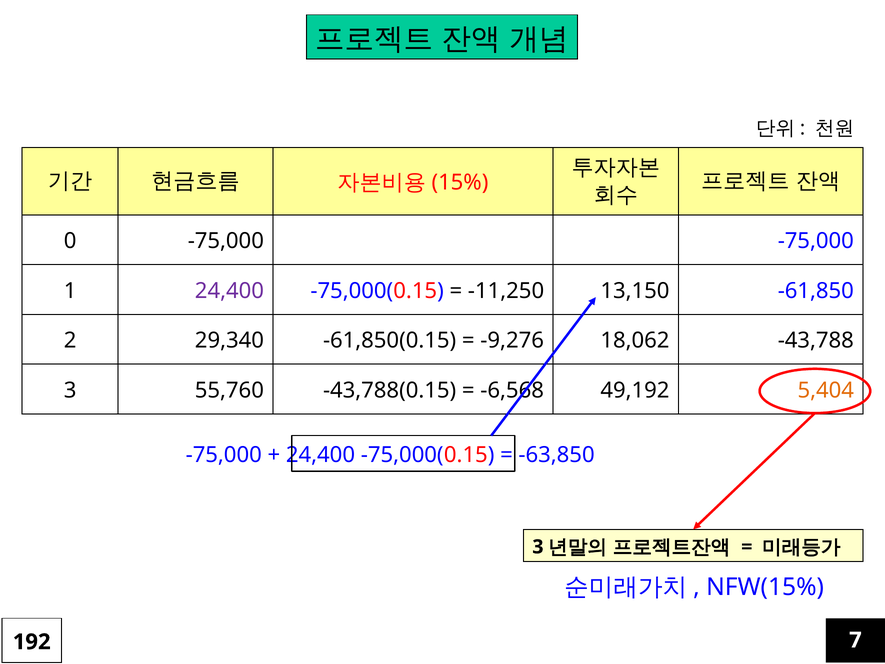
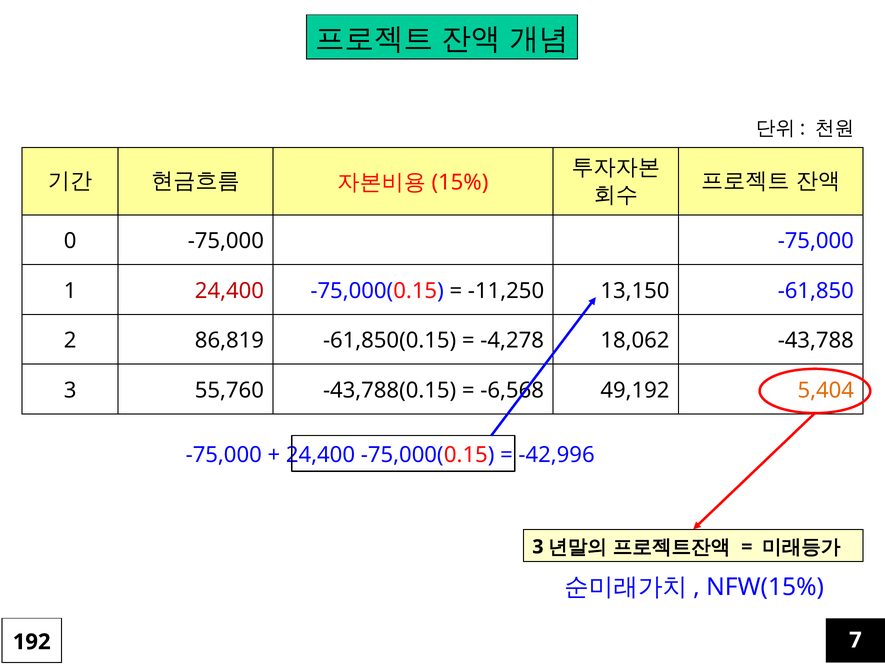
24,400 colour: purple -> red (229, 291)
29,340: 29,340 -> 86,819 (229, 340)
-9,276: -9,276 -> -4,278 (512, 340)
-63,850: -63,850 -> -42,996 (557, 455)
